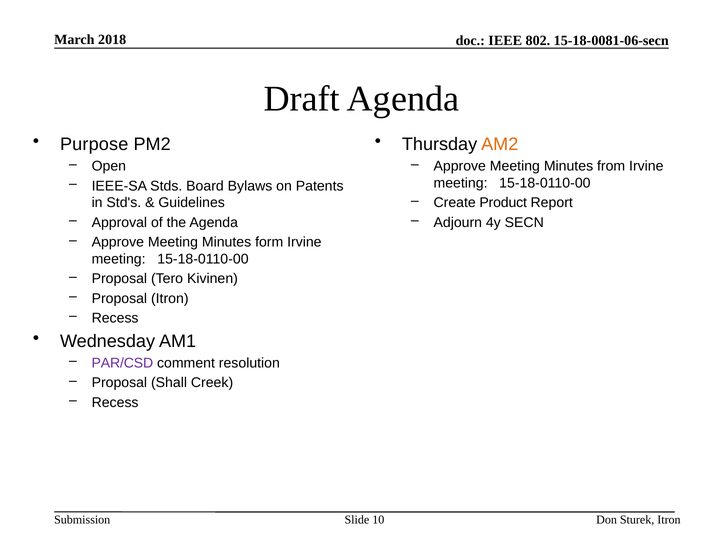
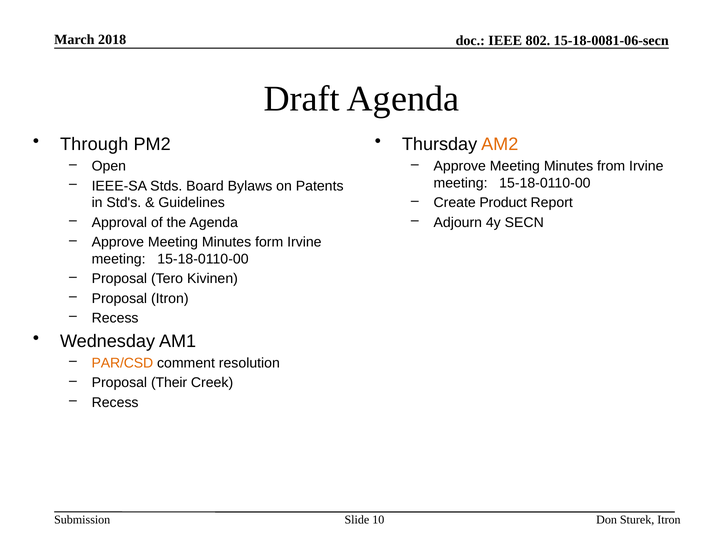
Purpose: Purpose -> Through (94, 145)
PAR/CSD colour: purple -> orange (122, 363)
Shall: Shall -> Their (169, 383)
